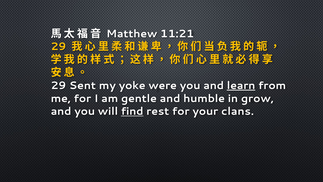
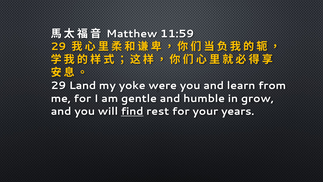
11:21: 11:21 -> 11:59 (177, 34)
Sent: Sent -> Land (83, 85)
learn underline: present -> none (241, 85)
clans: clans -> years (238, 111)
